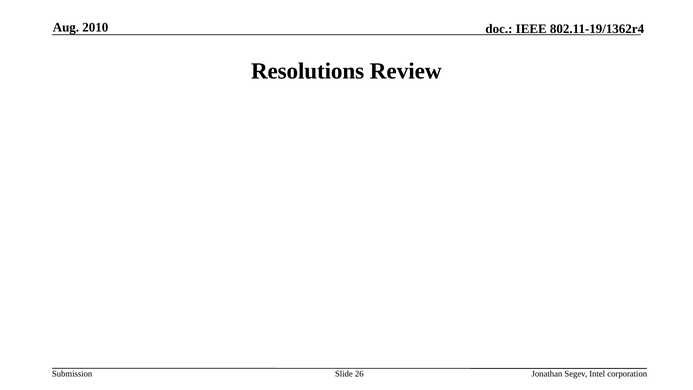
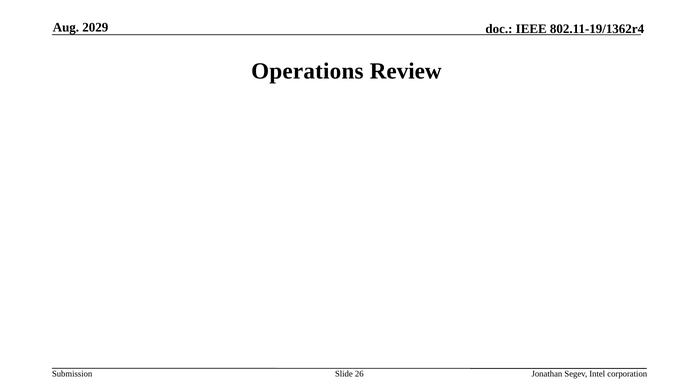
2010: 2010 -> 2029 (95, 28)
Resolutions: Resolutions -> Operations (307, 71)
